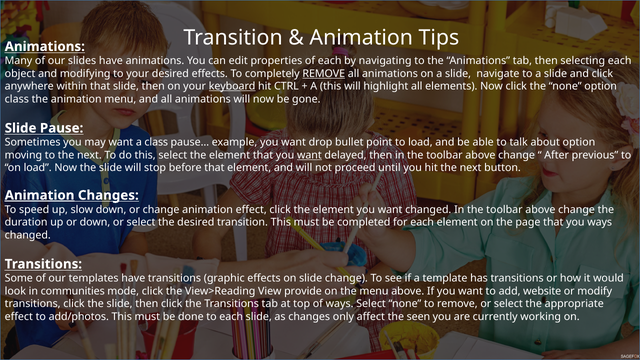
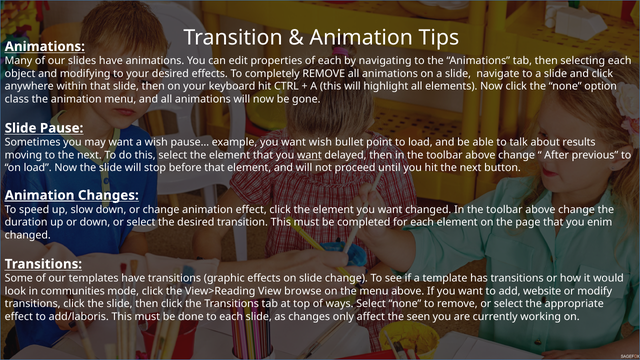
REMOVE underline: present -> none (324, 74)
keyboard underline: present -> none (232, 86)
a class: class -> wish (156, 142)
want drop: drop -> wish (320, 142)
about option: option -> results (579, 142)
you ways: ways -> enim (600, 222)
provide: provide -> browse (303, 291)
add/photos: add/photos -> add/laboris (79, 317)
